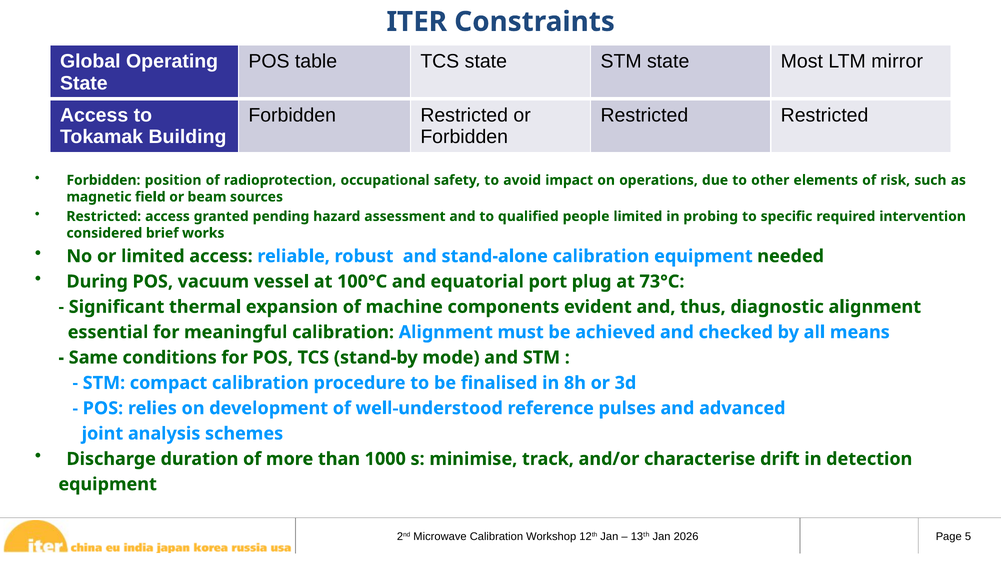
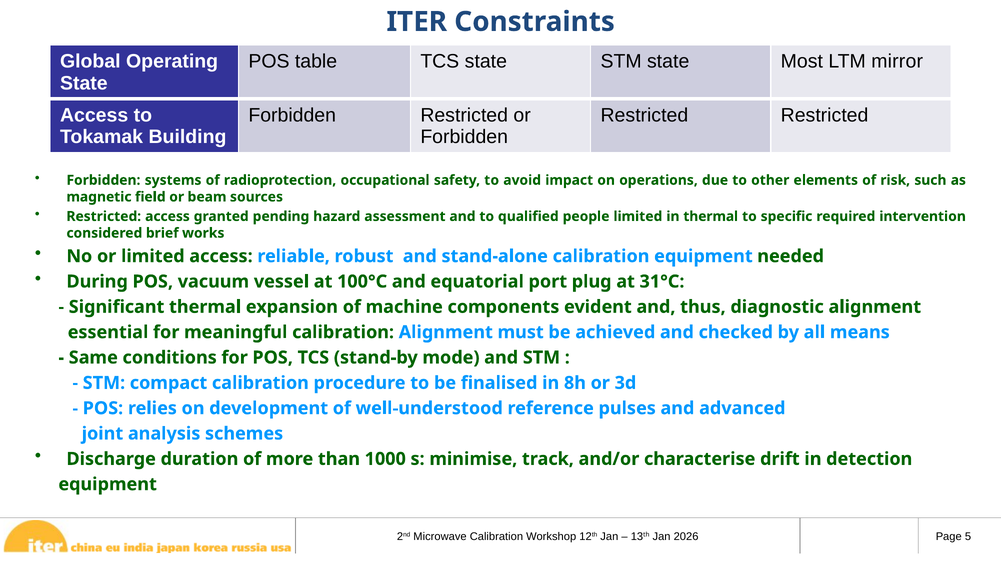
position: position -> systems (173, 180)
in probing: probing -> thermal (711, 216)
73°C: 73°C -> 31°C (662, 282)
